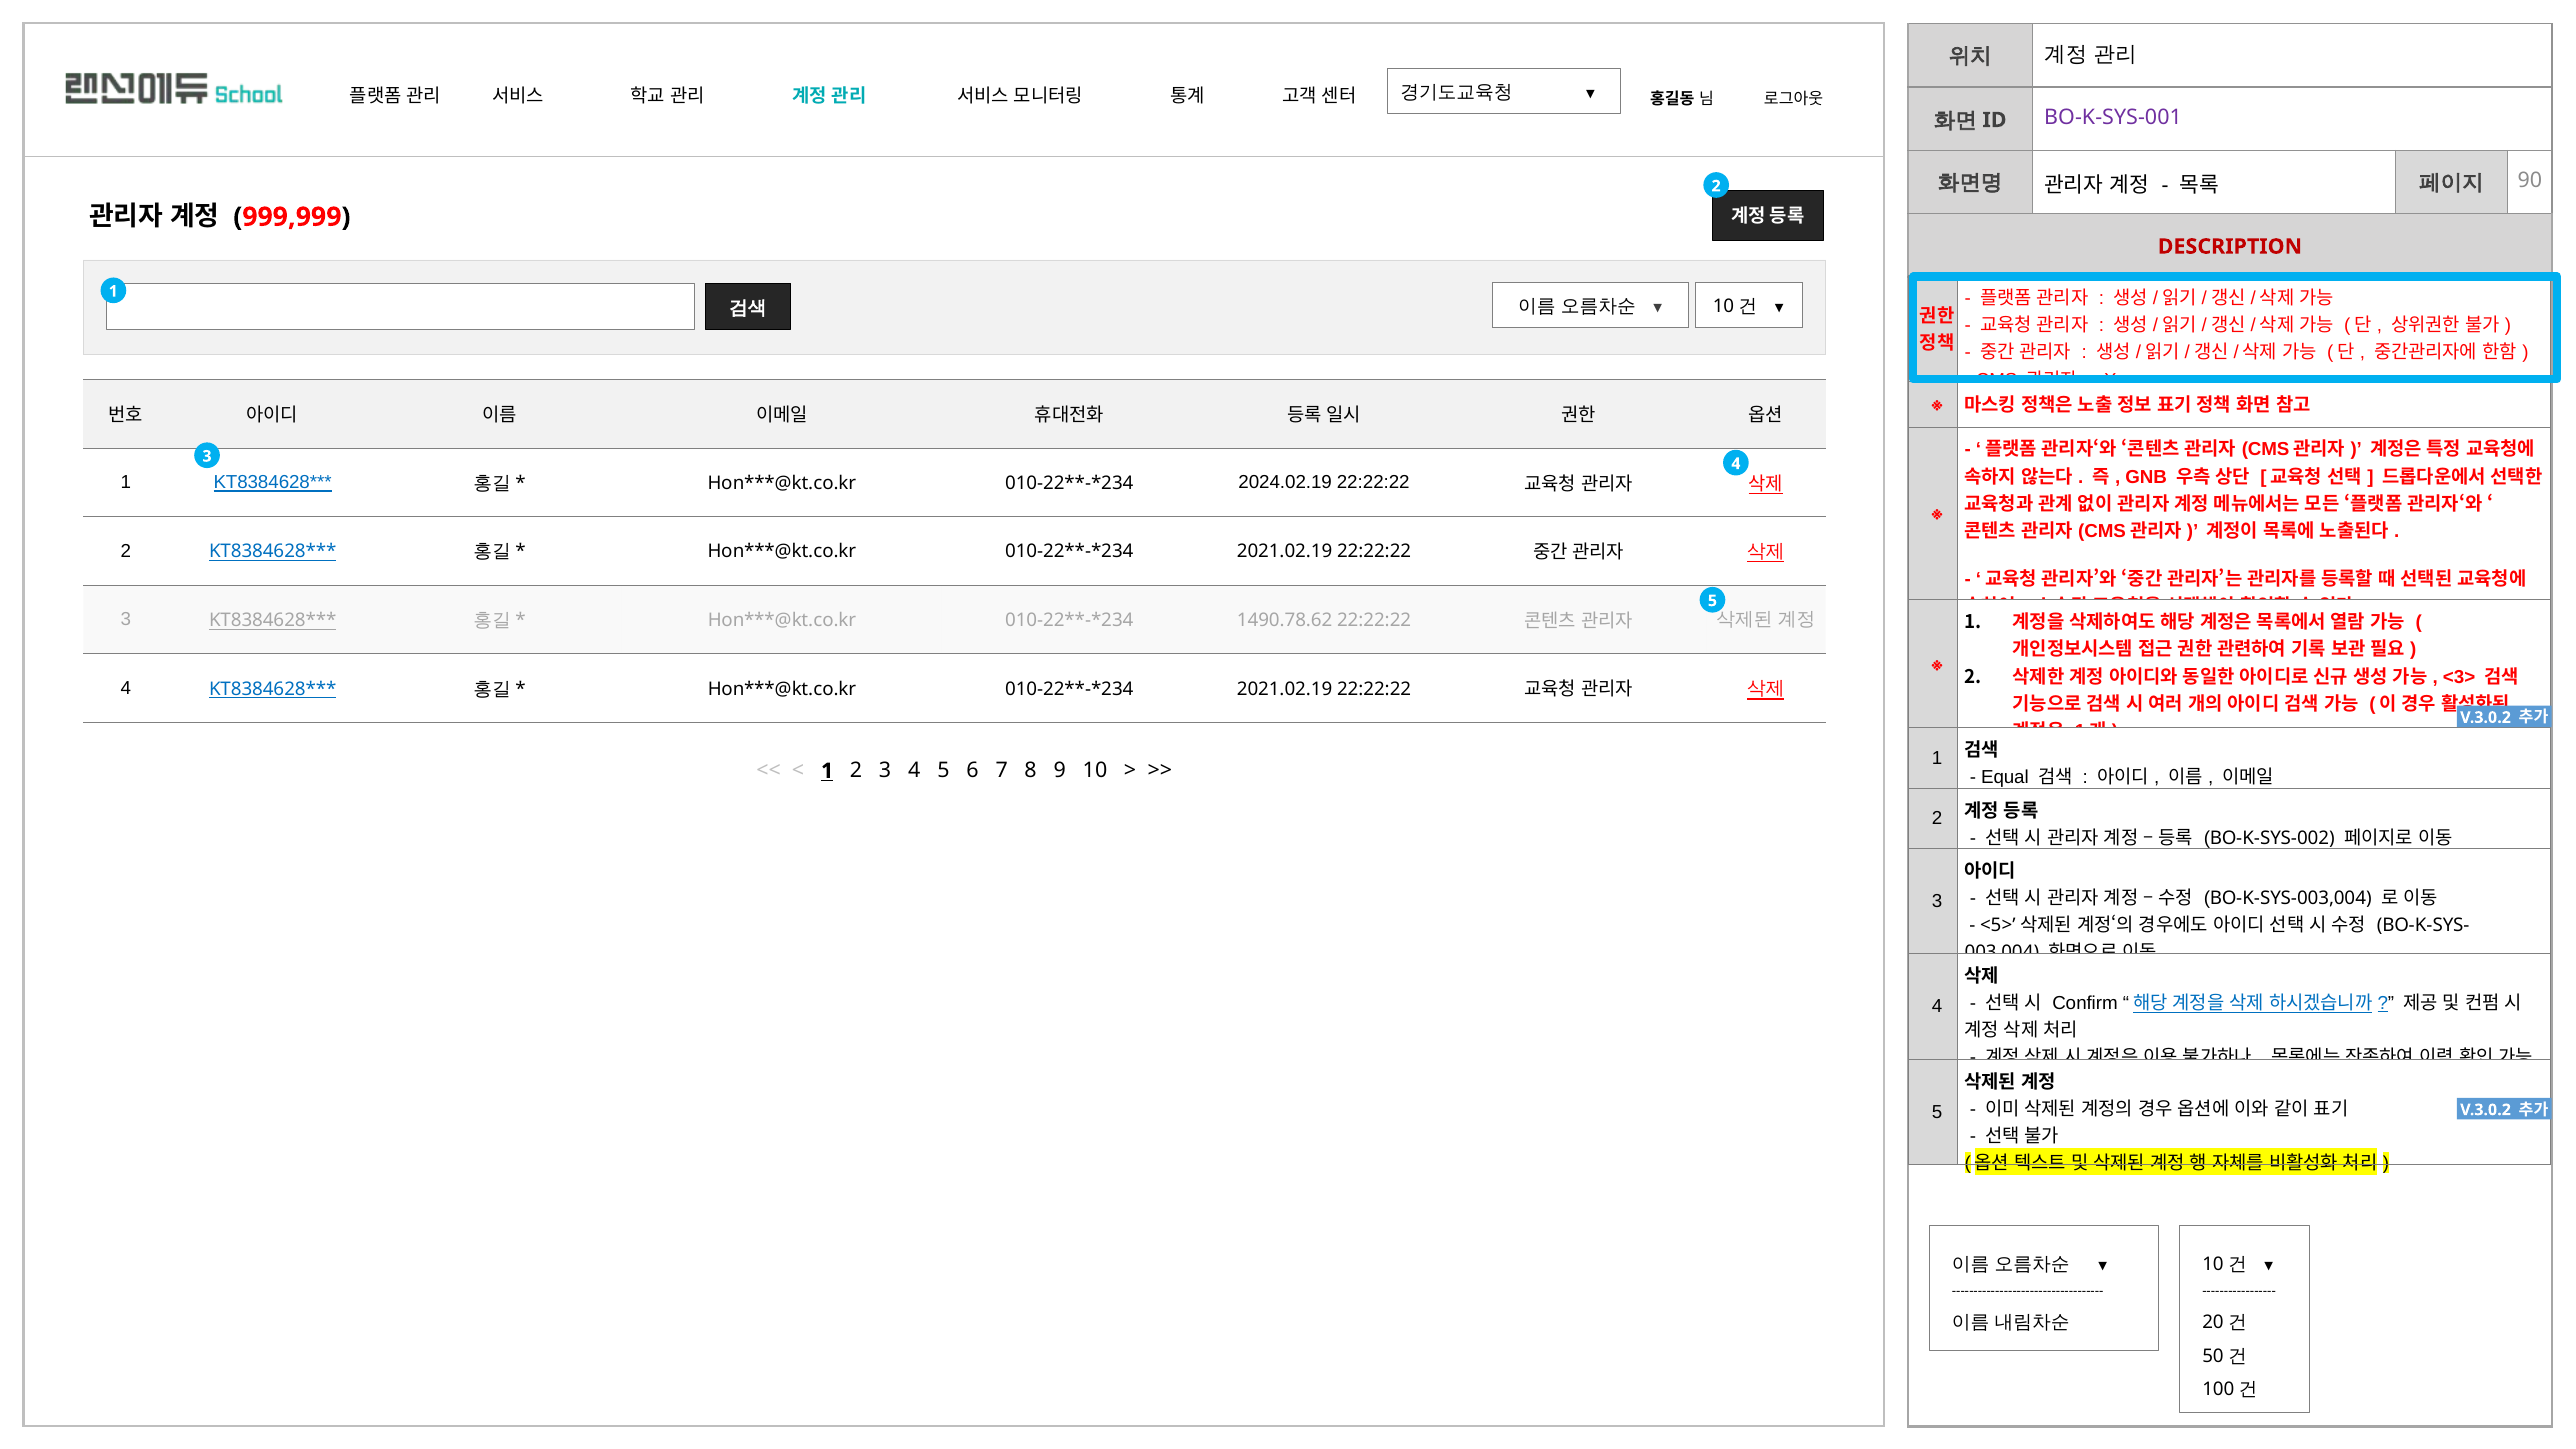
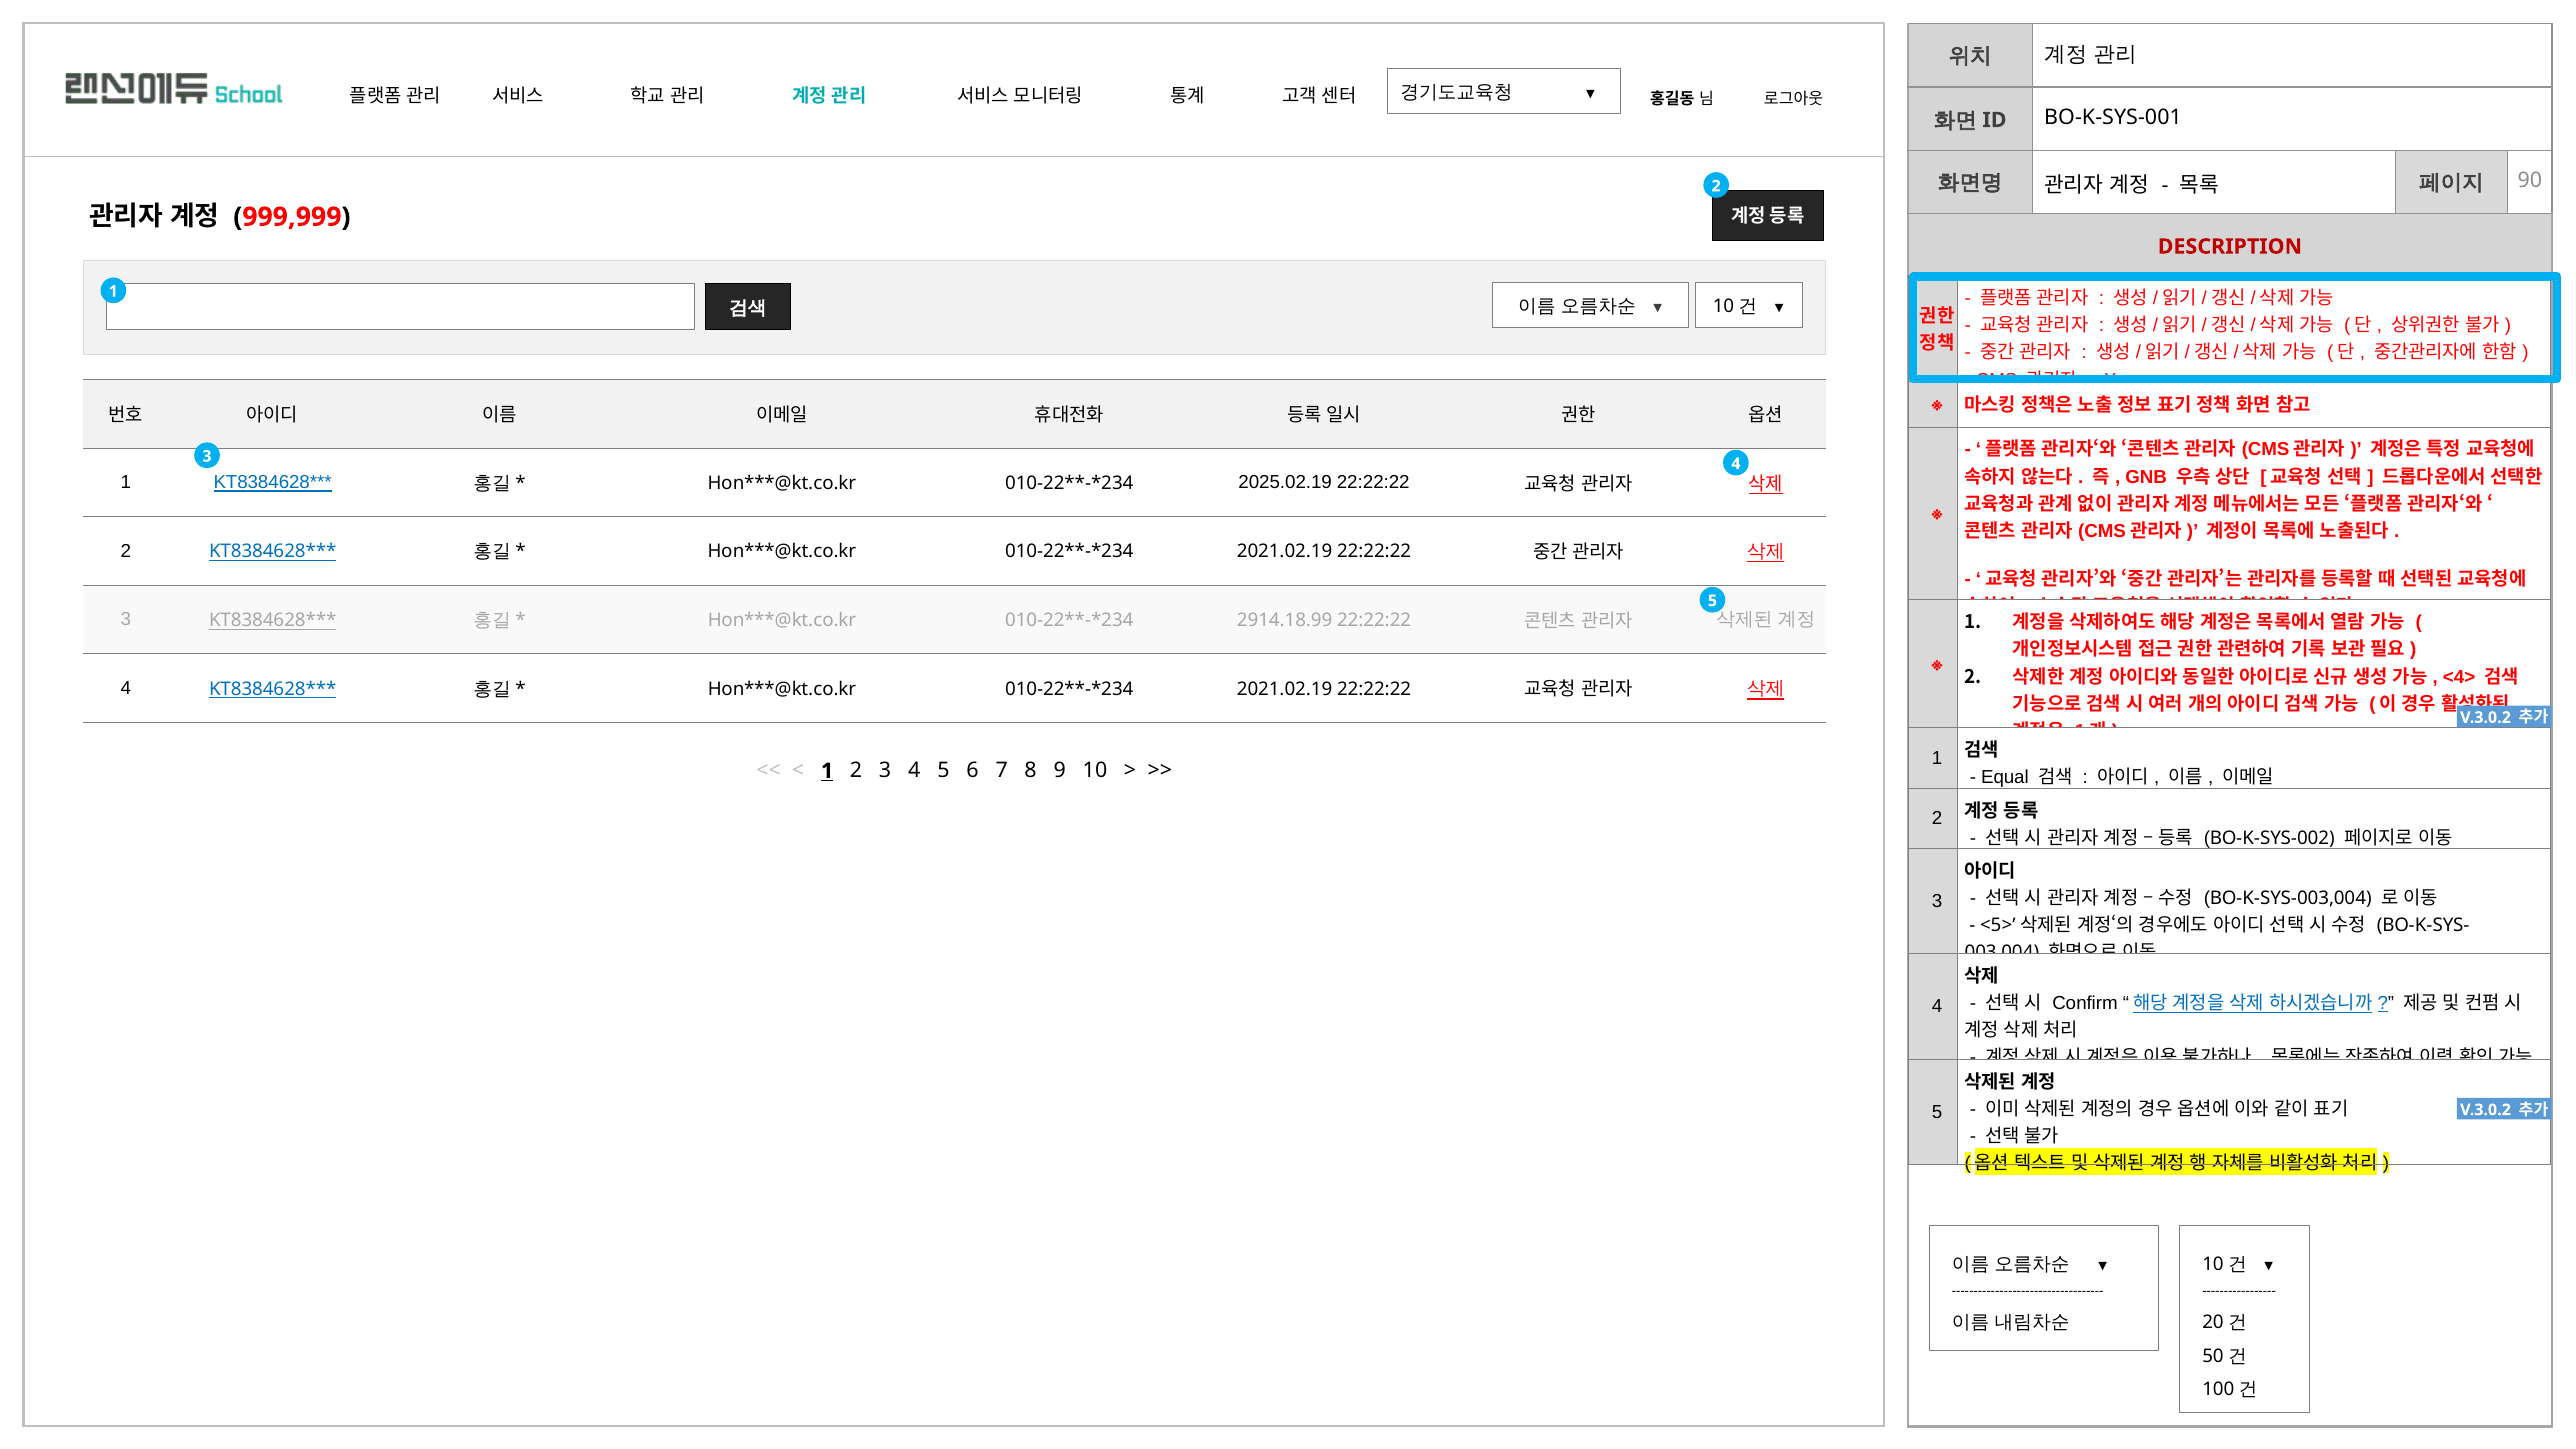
BO-K-SYS-001 colour: purple -> black (2113, 118)
2024.02.19: 2024.02.19 -> 2025.02.19 (1285, 483)
1490.78.62: 1490.78.62 -> 2914.18.99 (1285, 620)
<3>: <3> -> <4> (2459, 677)
